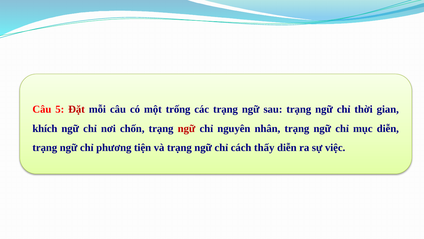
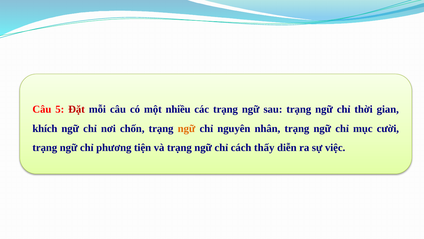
trống: trống -> nhiều (178, 109)
ngữ colour: red -> orange (187, 128)
mục diễn: diễn -> cười (388, 128)
